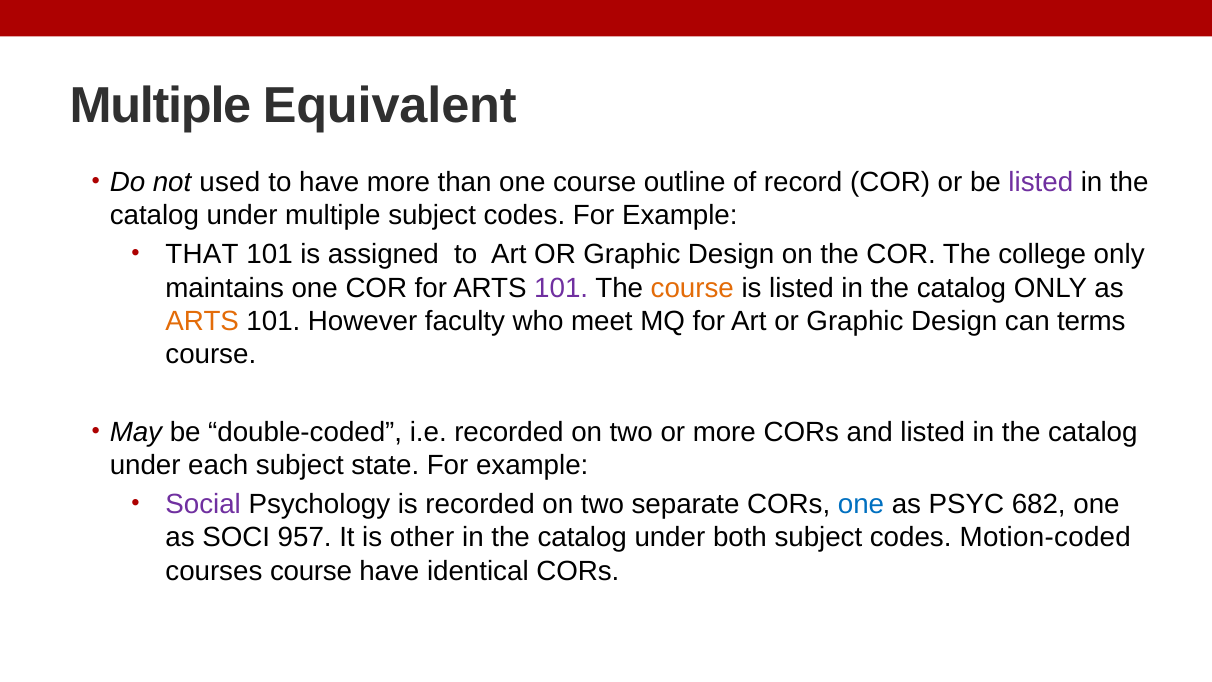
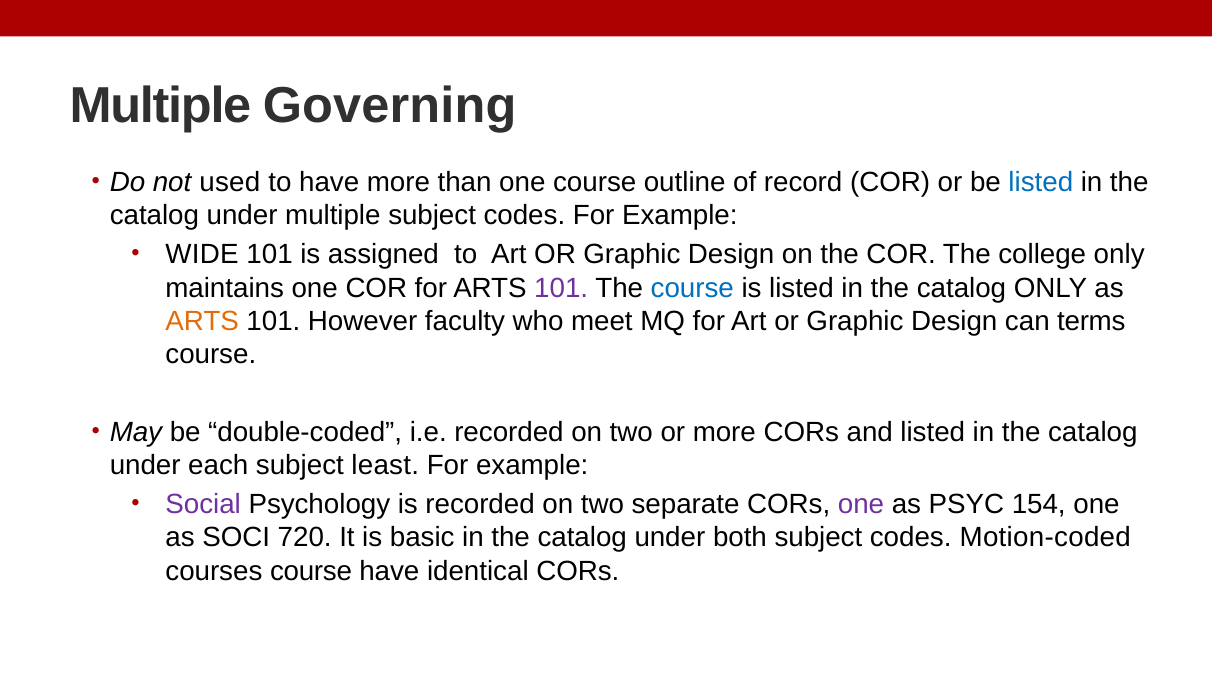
Equivalent: Equivalent -> Governing (390, 106)
listed colour: purple -> blue (1041, 182)
THAT: THAT -> WIDE (202, 254)
course colour: orange -> blue (692, 288)
state: state -> least (385, 465)
one colour: blue -> purple (861, 504)
682: 682 -> 154 (1039, 504)
957: 957 -> 720 (305, 538)
other: other -> basic (422, 538)
